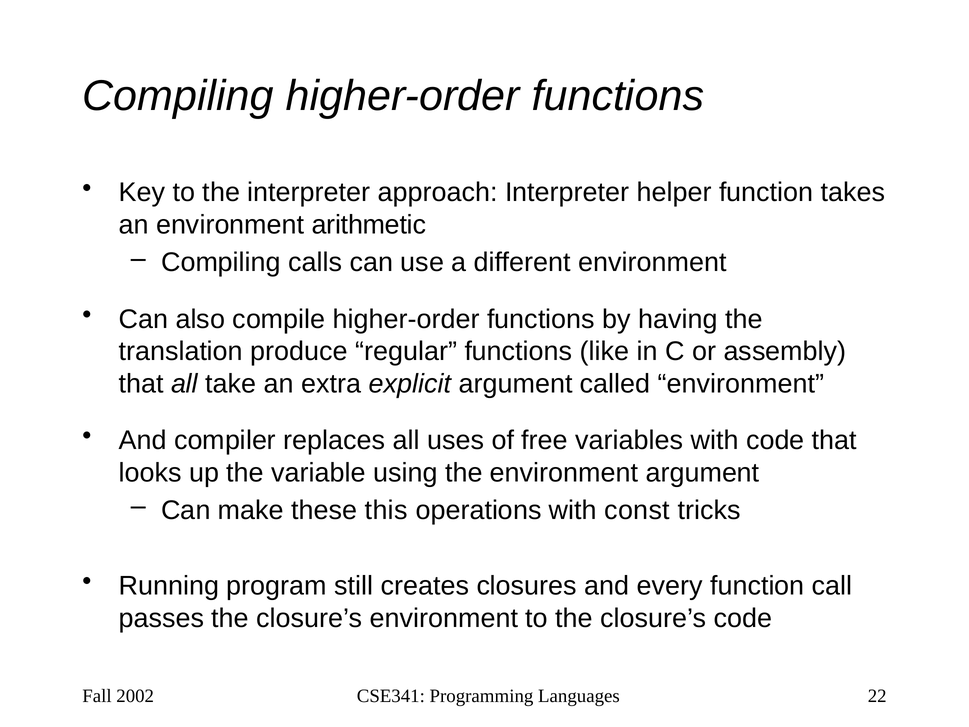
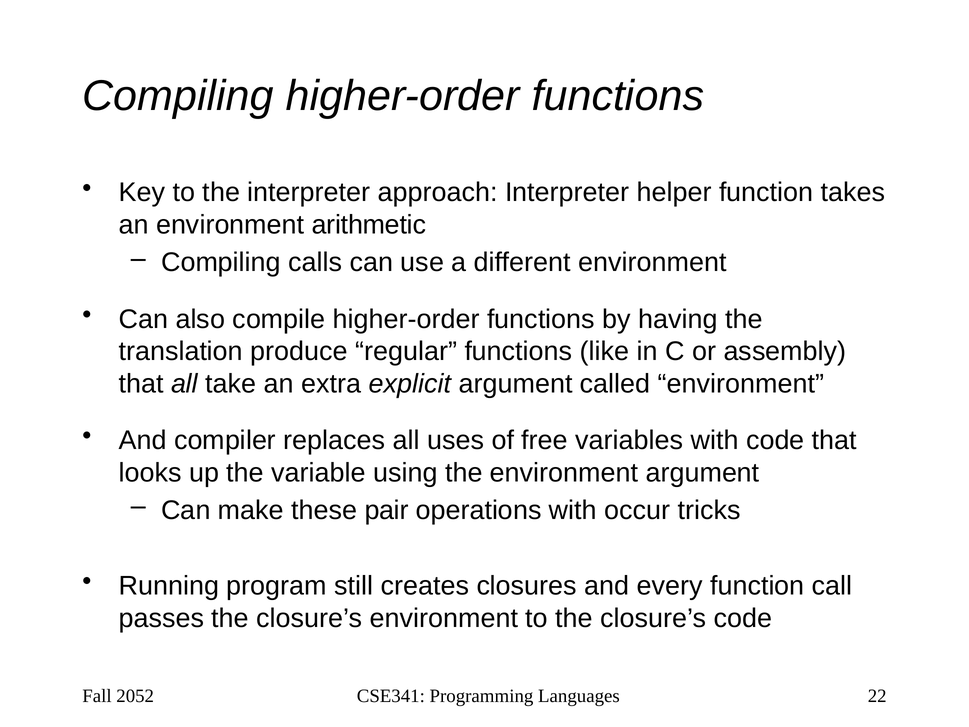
this: this -> pair (387, 510)
const: const -> occur (637, 510)
2002: 2002 -> 2052 (135, 696)
